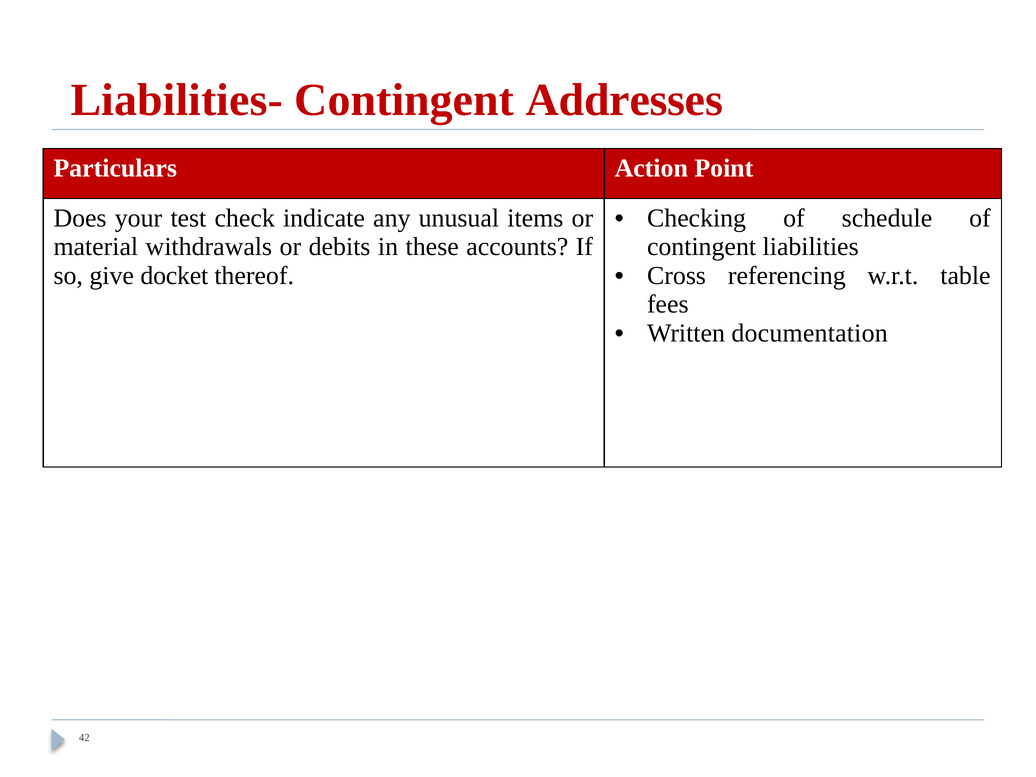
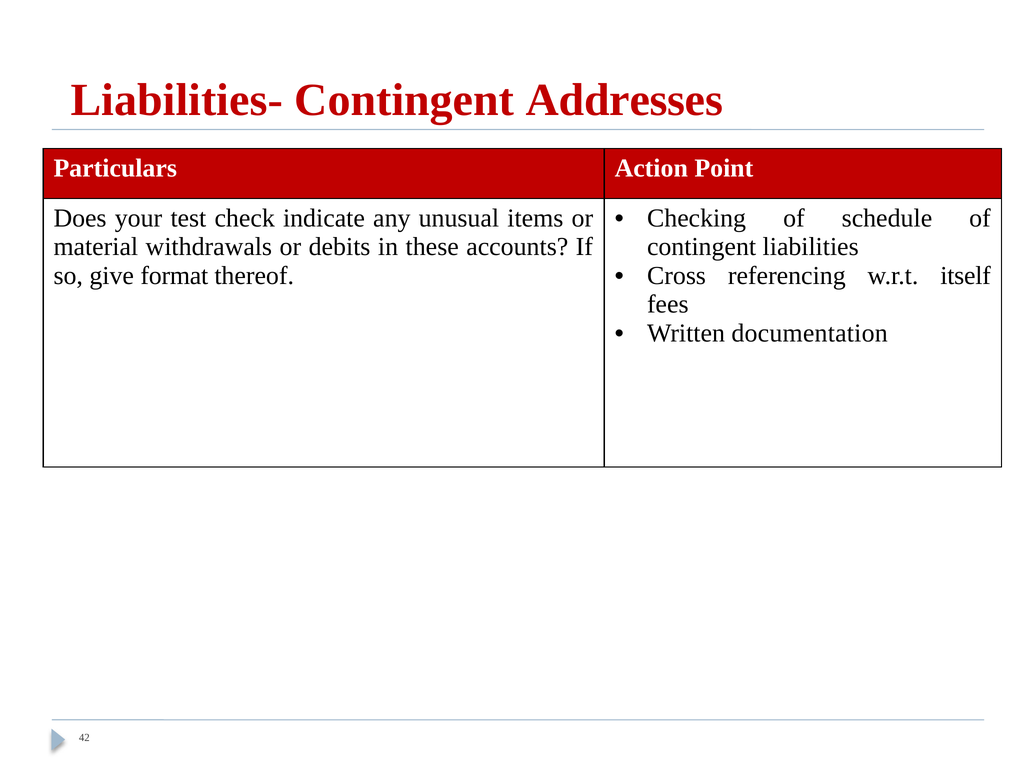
docket: docket -> format (174, 276)
table: table -> itself (966, 276)
